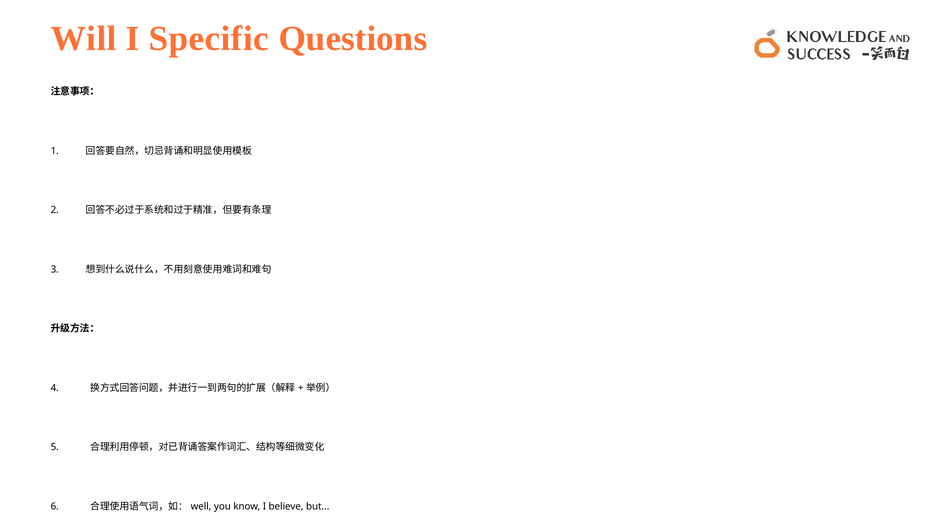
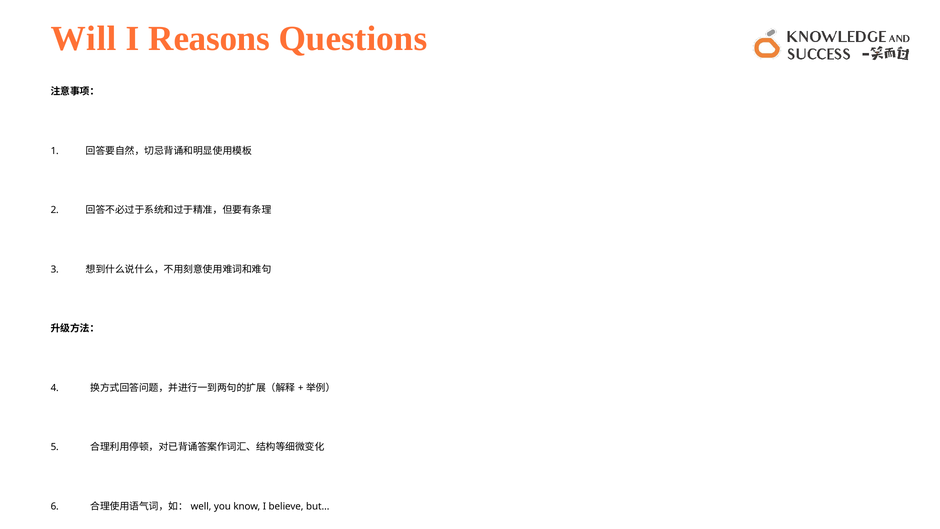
Specific: Specific -> Reasons (209, 38)
